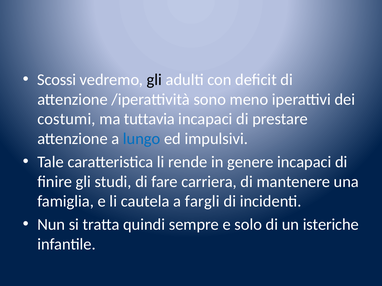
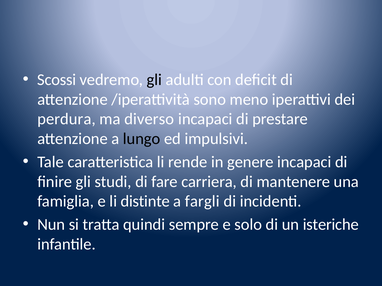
costumi: costumi -> perdura (66, 119)
tuttavia: tuttavia -> diverso (149, 119)
lungo colour: blue -> black (142, 139)
cautela: cautela -> distinte (145, 202)
